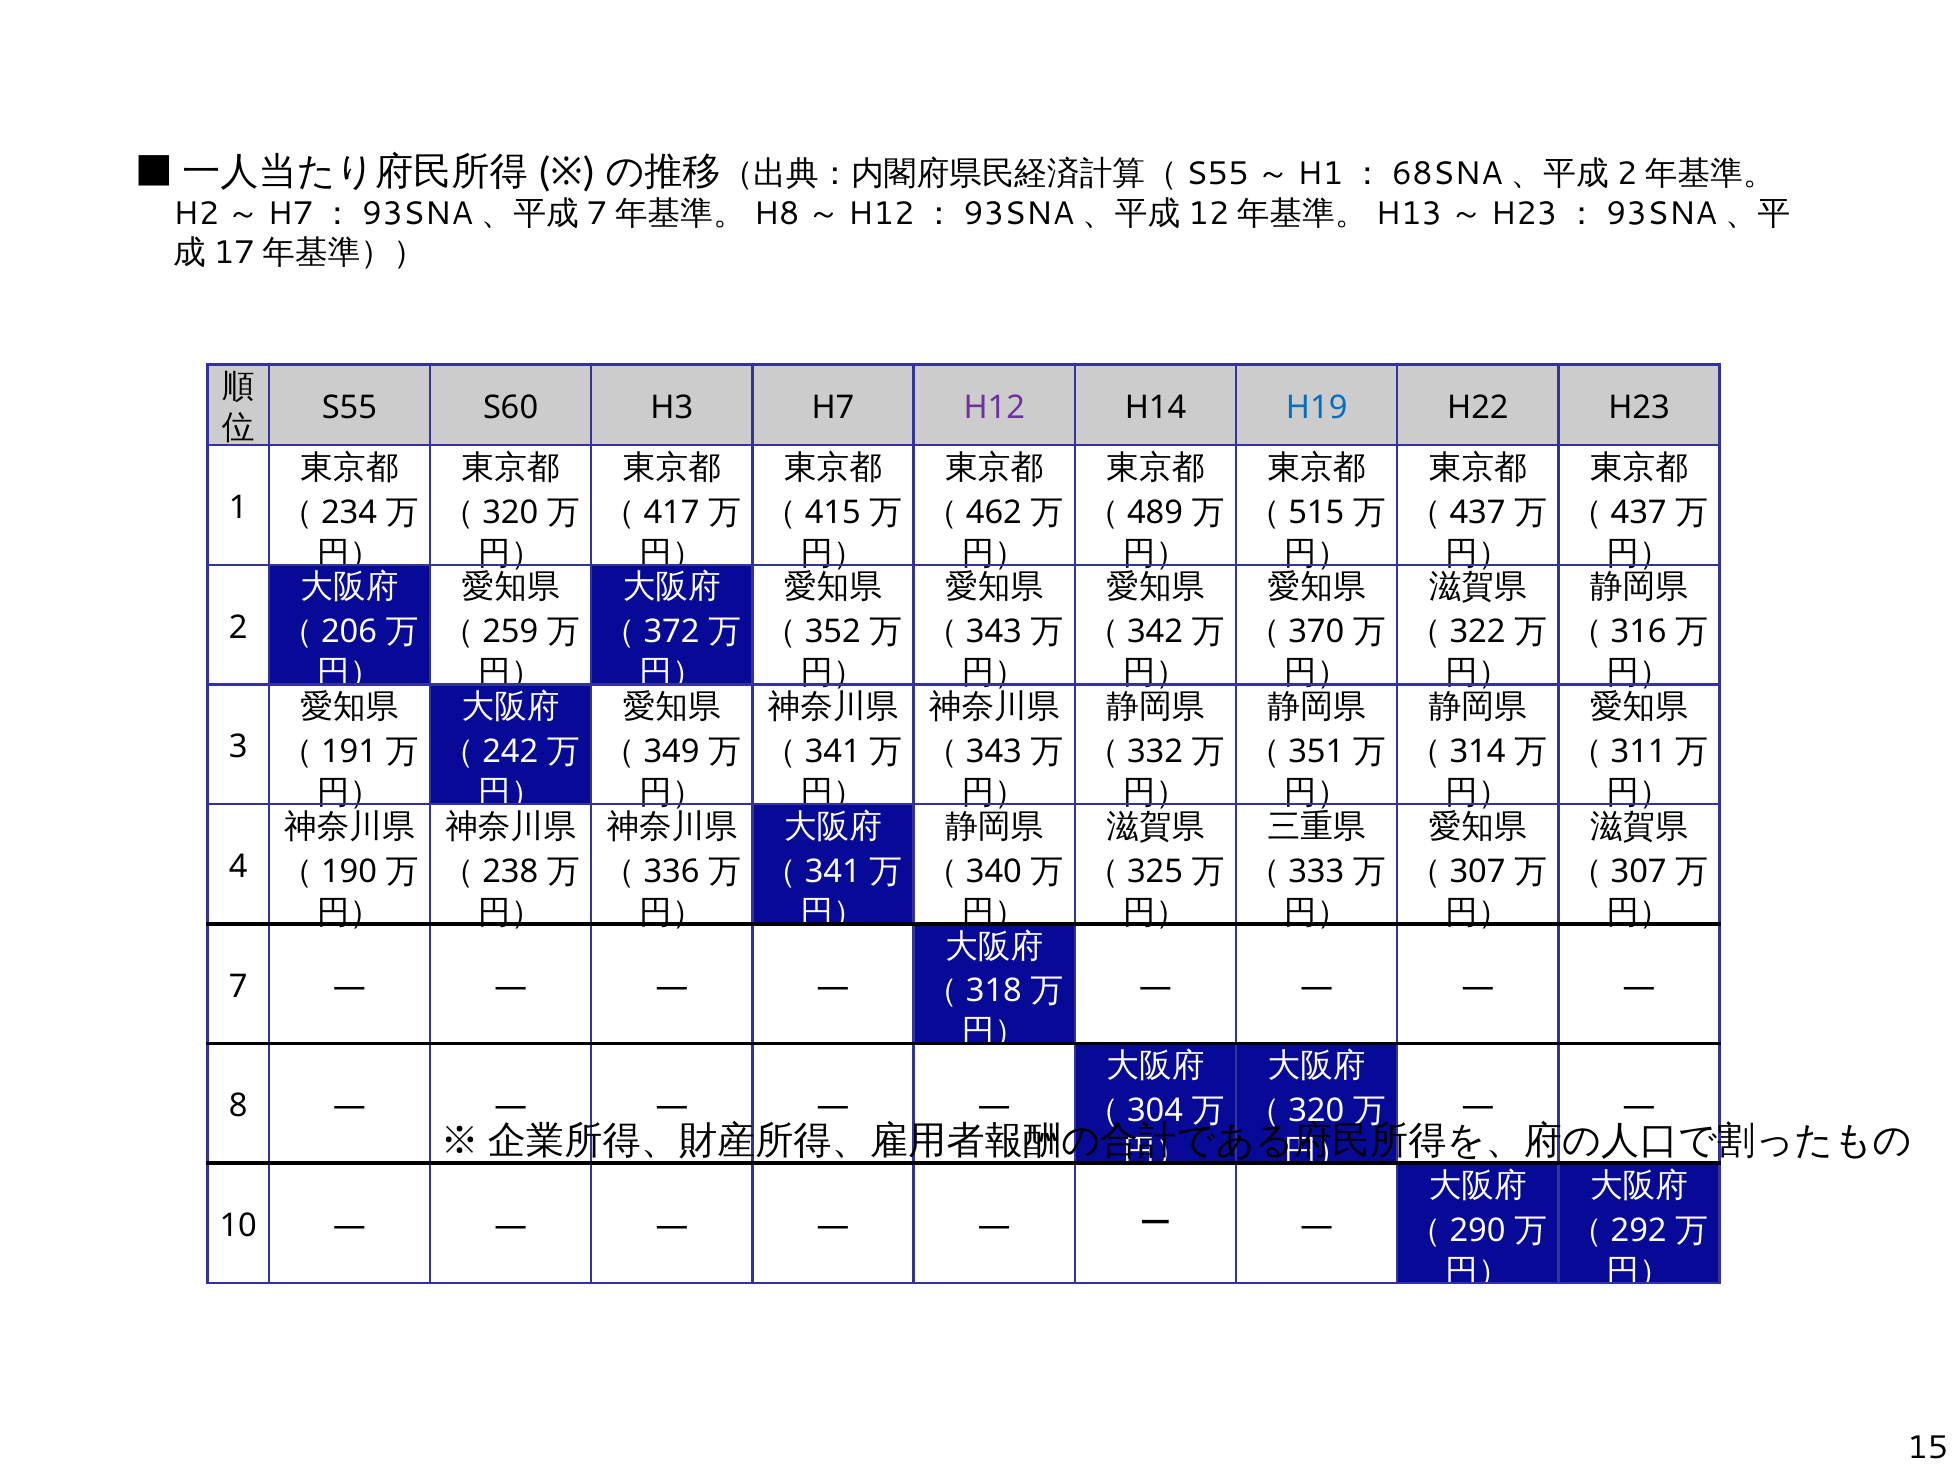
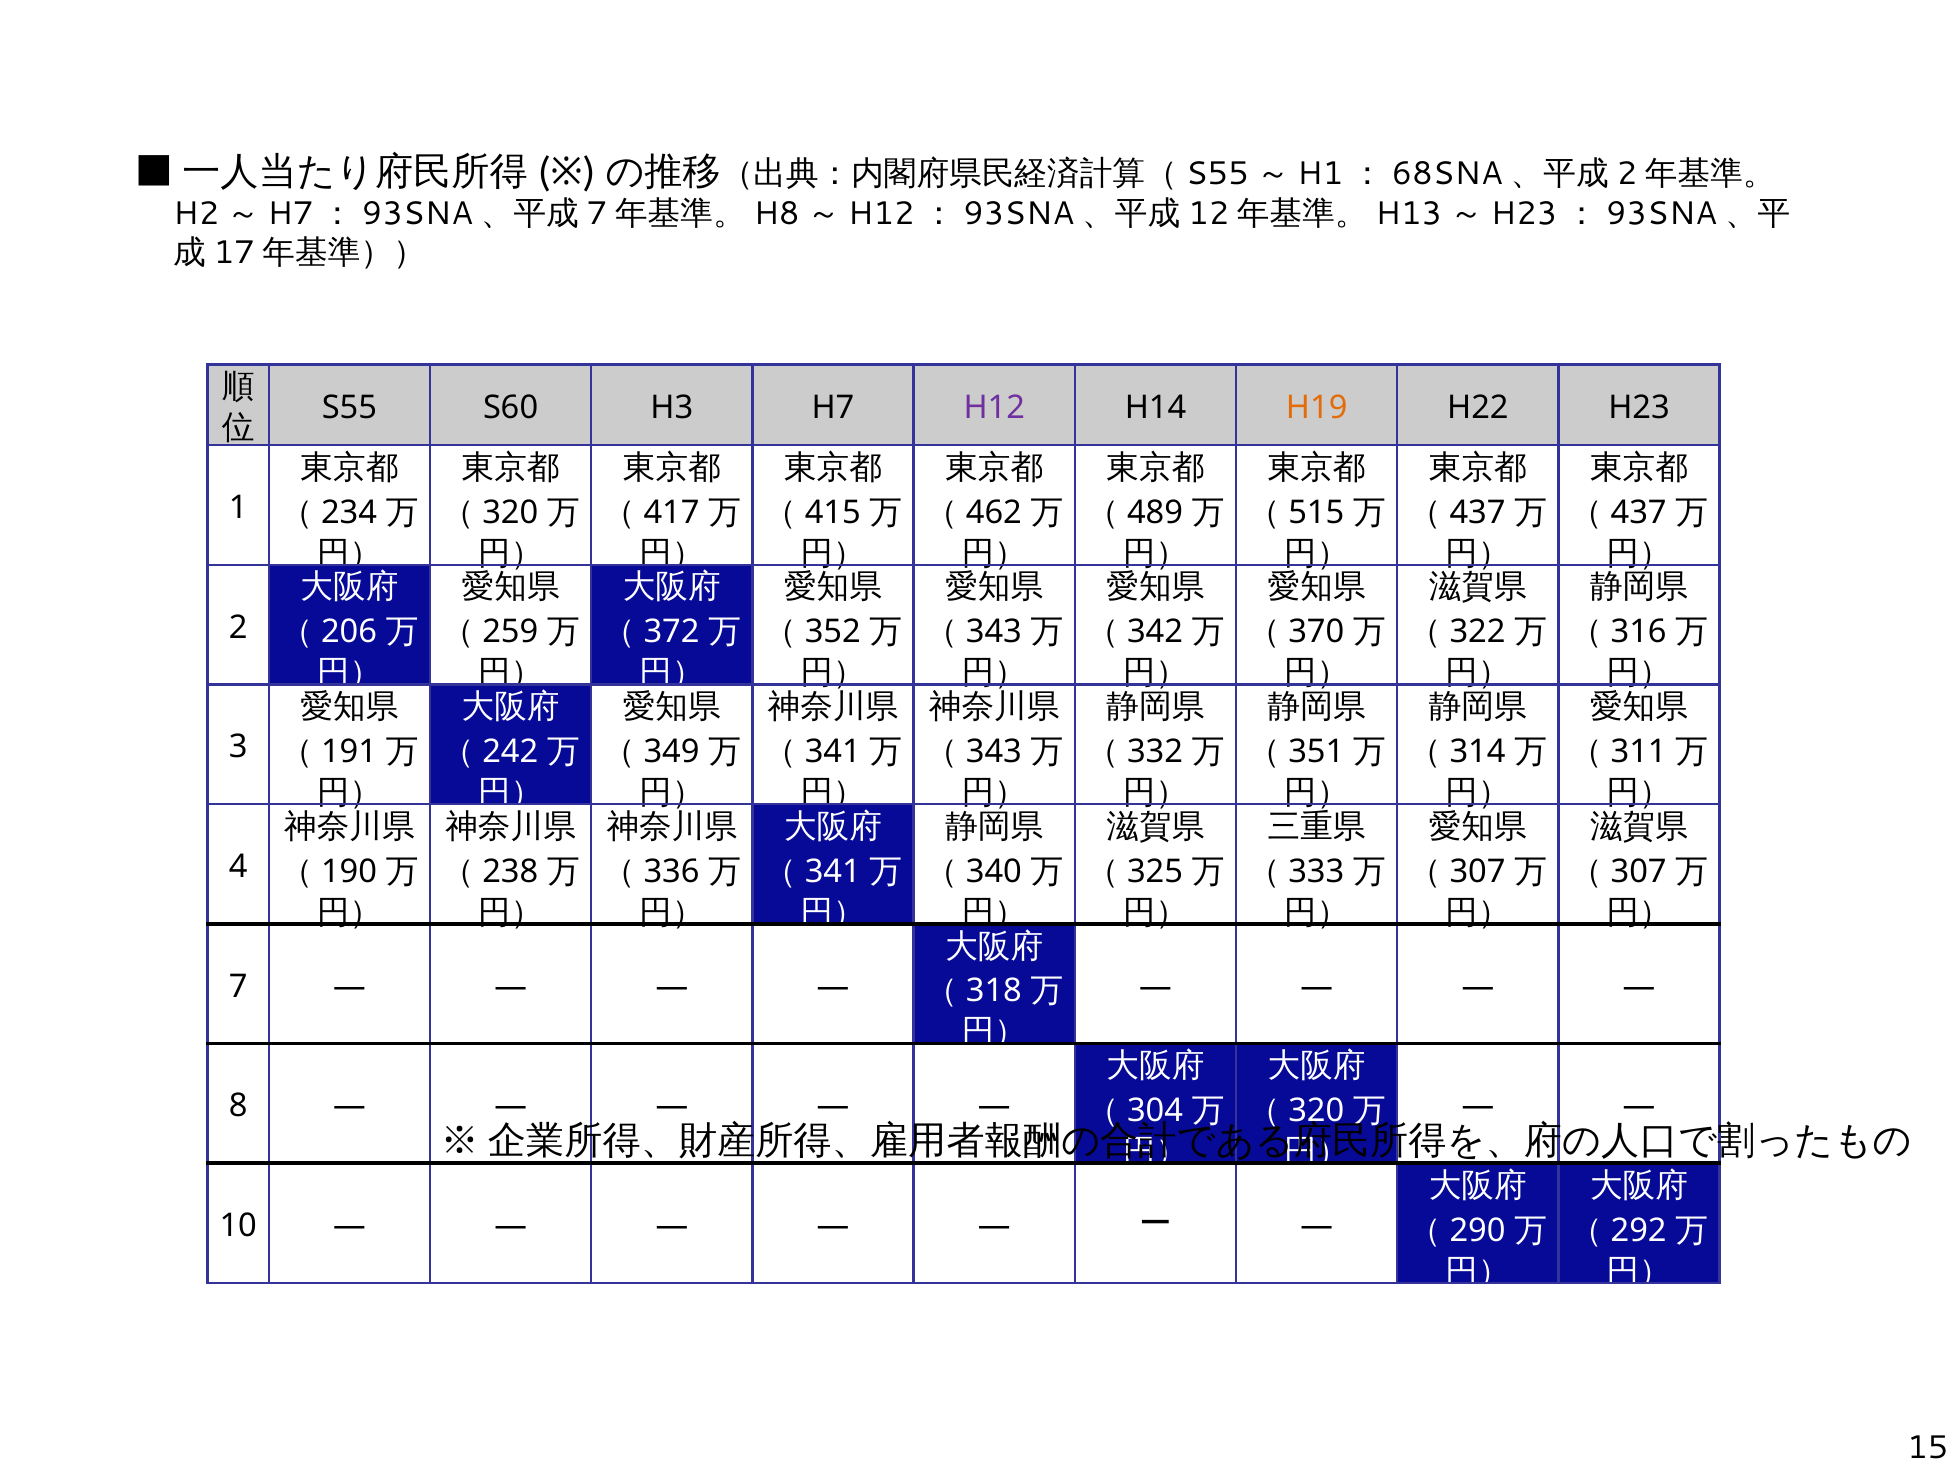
H19 colour: blue -> orange (1317, 408)
